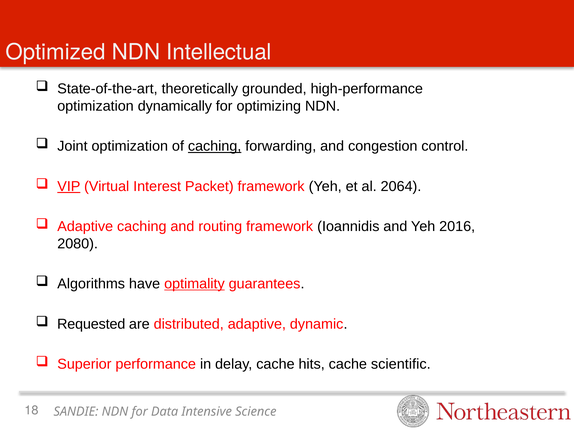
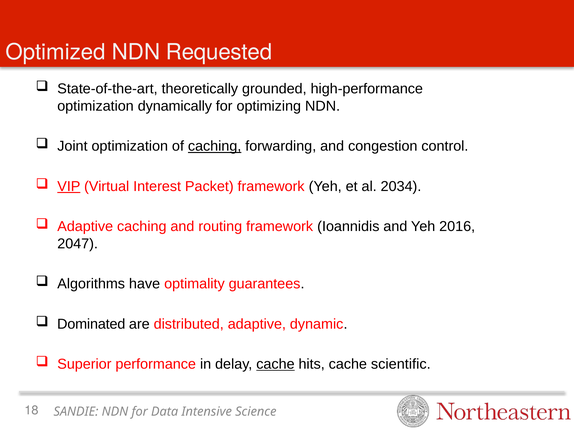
Intellectual: Intellectual -> Requested (219, 52)
2064: 2064 -> 2034 (401, 187)
2080: 2080 -> 2047 (78, 244)
optimality underline: present -> none (194, 284)
Requested: Requested -> Dominated (91, 324)
cache underline: none -> present (275, 365)
